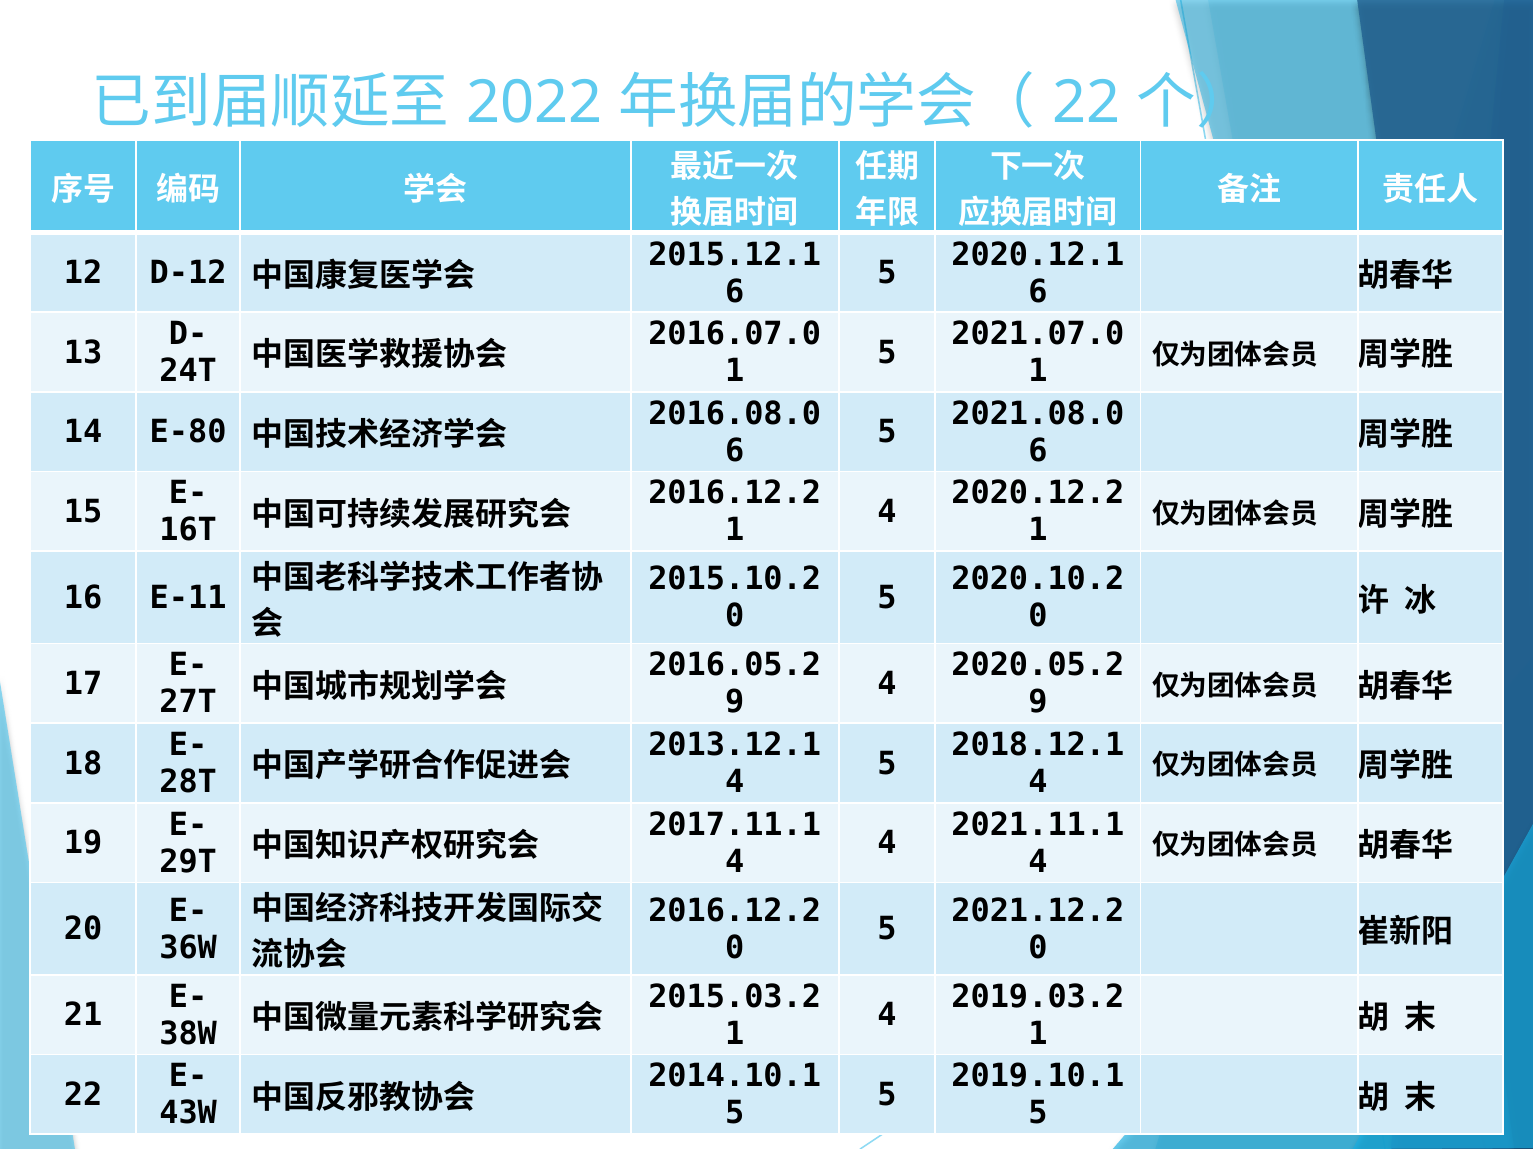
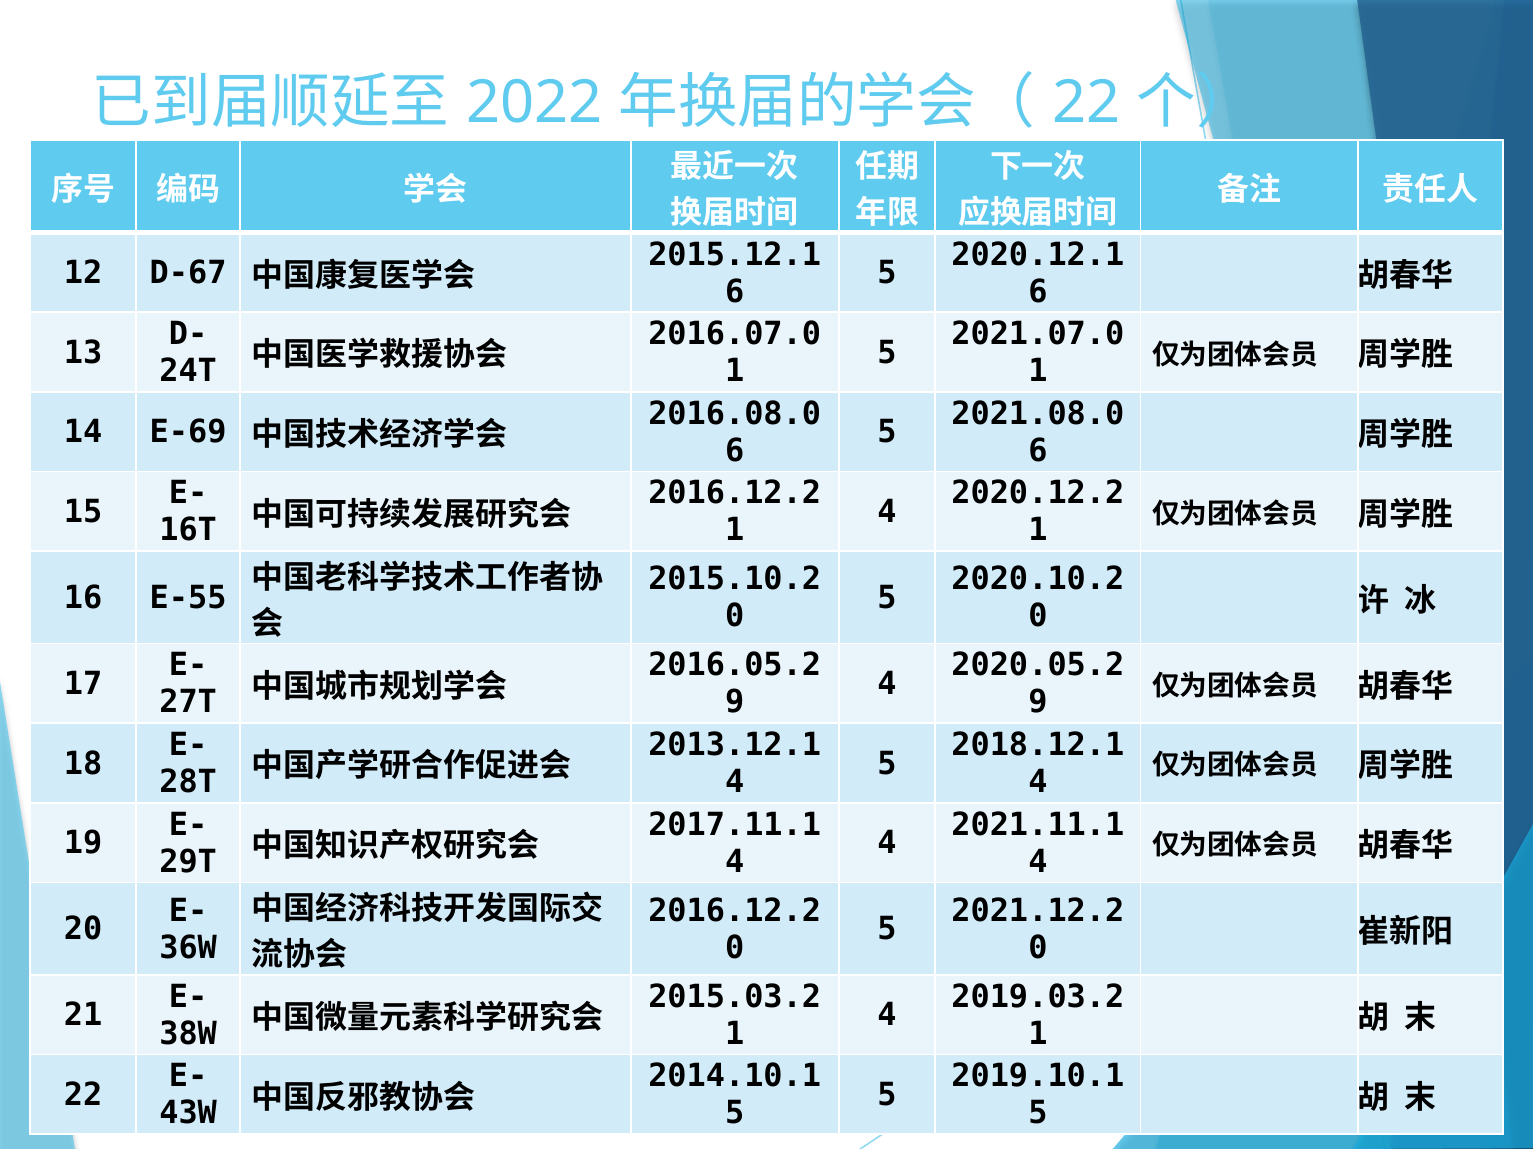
D-12: D-12 -> D-67 (188, 273)
E-80: E-80 -> E-69 (188, 433)
E-11: E-11 -> E-55 (188, 598)
